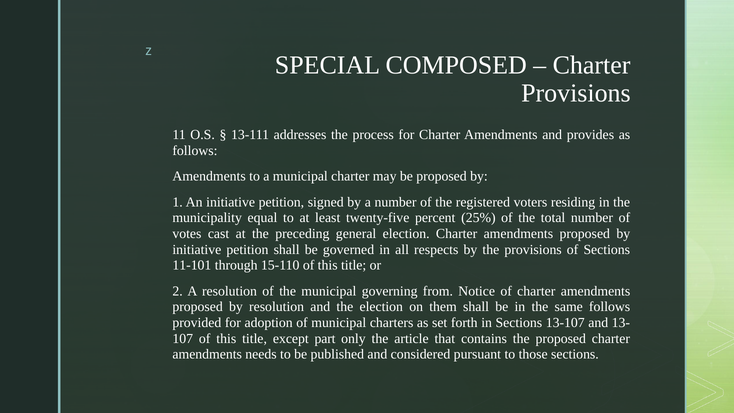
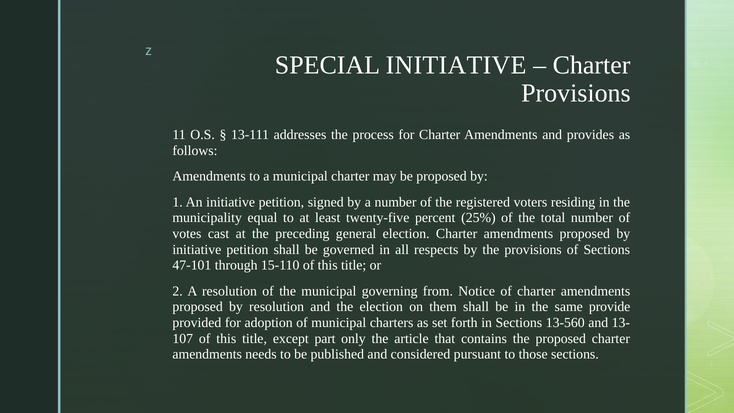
SPECIAL COMPOSED: COMPOSED -> INITIATIVE (456, 65)
11-101: 11-101 -> 47-101 (192, 265)
same follows: follows -> provide (610, 307)
13-107: 13-107 -> 13-560 (565, 323)
